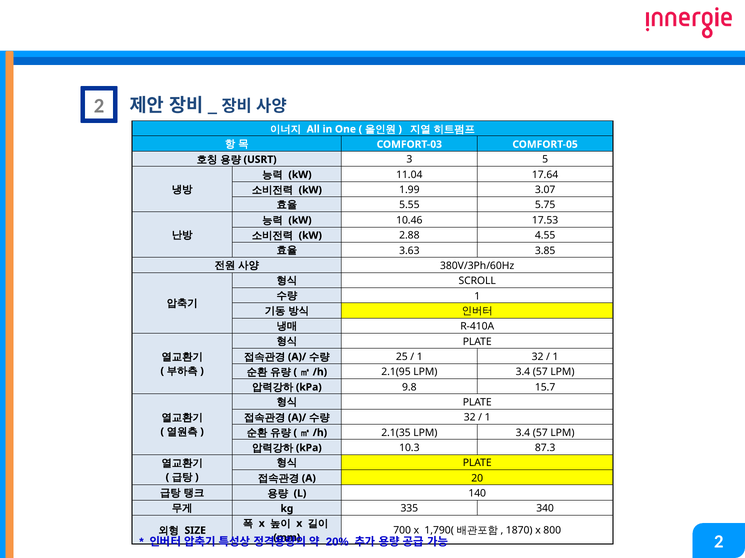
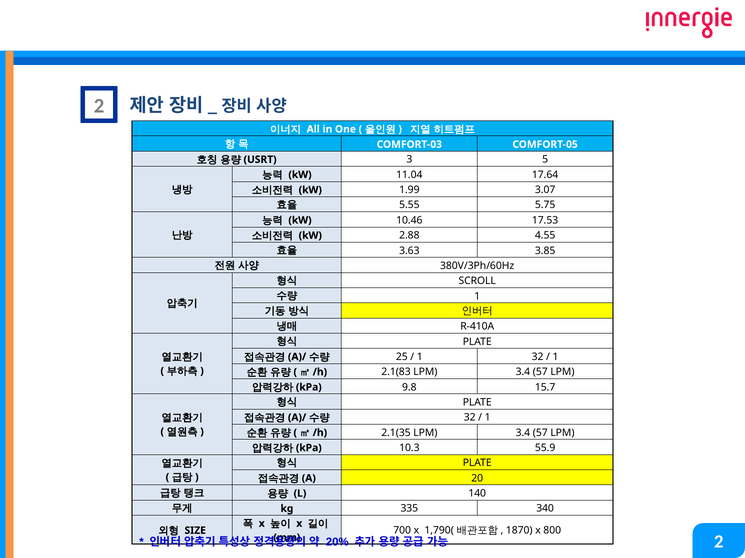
2.1(95: 2.1(95 -> 2.1(83 (396, 372)
87.3: 87.3 -> 55.9 (545, 448)
